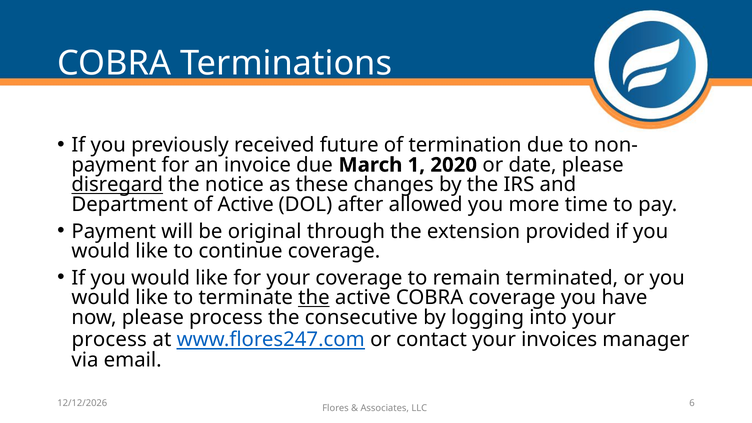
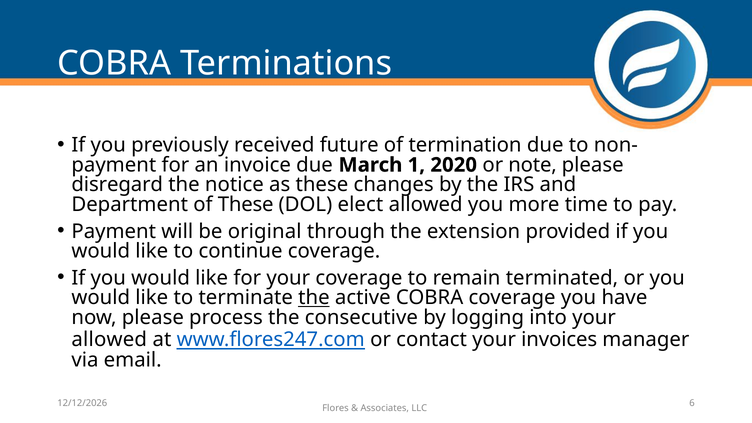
date: date -> note (533, 165)
disregard underline: present -> none (117, 185)
of Active: Active -> These (246, 205)
after: after -> elect (360, 205)
process: process -> allowed (109, 340)
